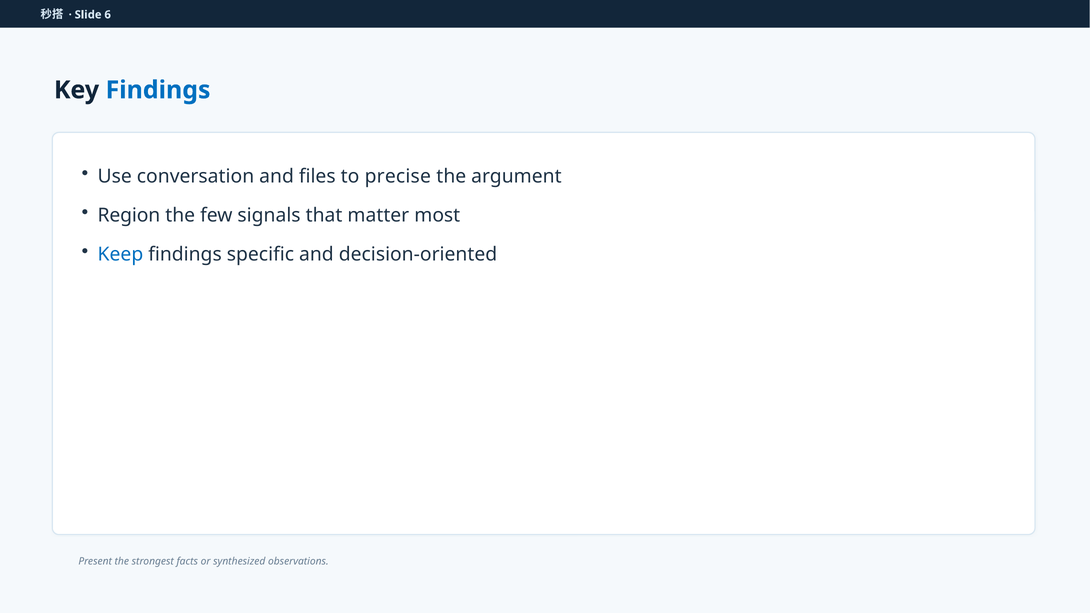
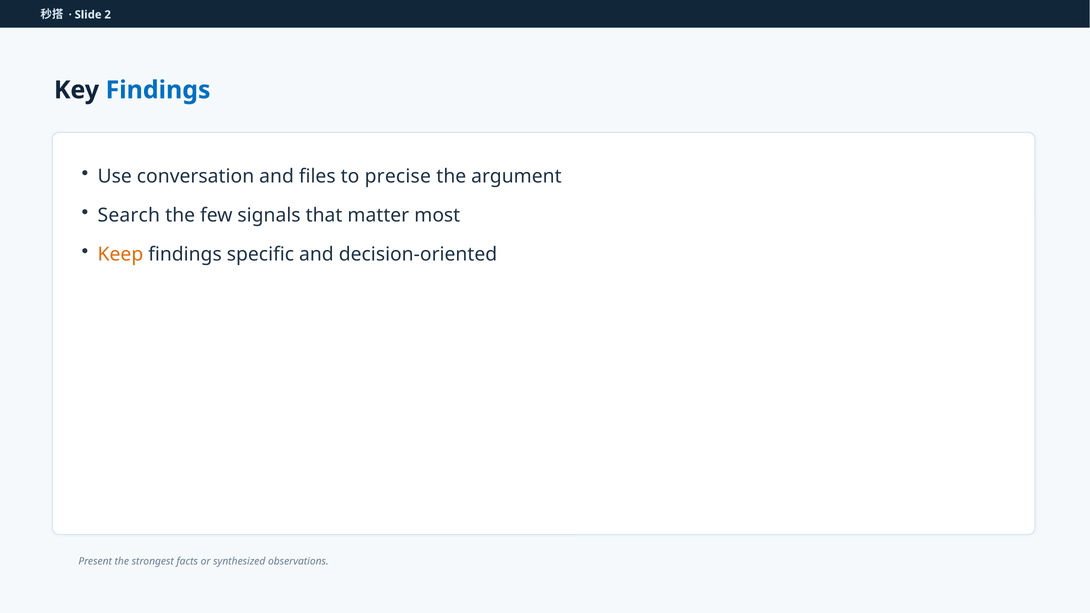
6: 6 -> 2 (108, 15)
Region: Region -> Search (129, 215)
Keep colour: blue -> orange (120, 255)
